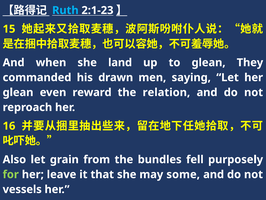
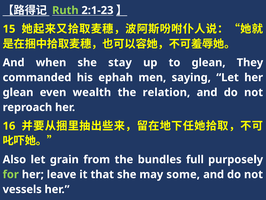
Ruth colour: light blue -> light green (65, 10)
land: land -> stay (120, 62)
drawn: drawn -> ephah (116, 77)
reward: reward -> wealth (92, 92)
fell: fell -> full (195, 159)
